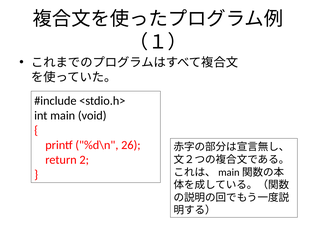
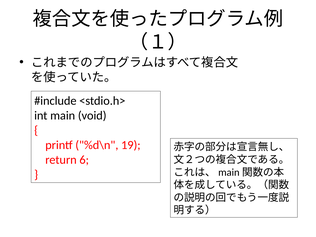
26: 26 -> 19 (131, 145)
2: 2 -> 6 (84, 160)
